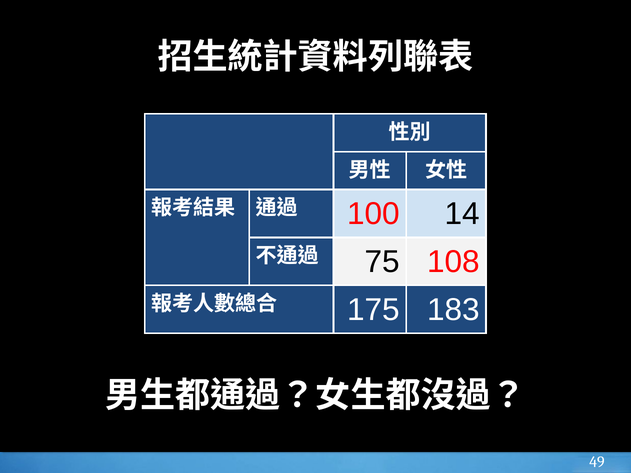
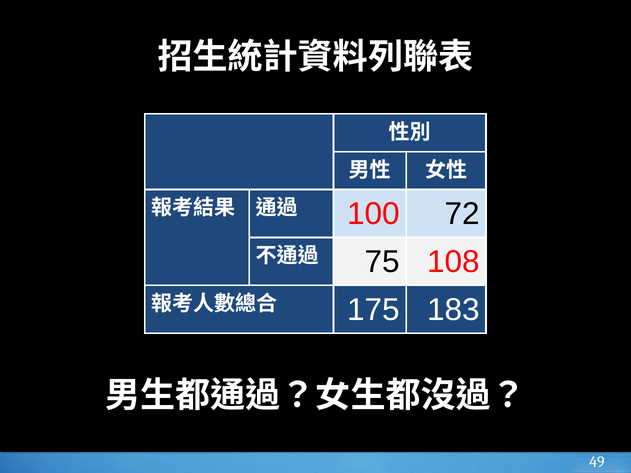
14: 14 -> 72 (462, 214)
